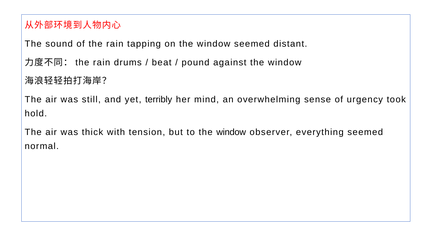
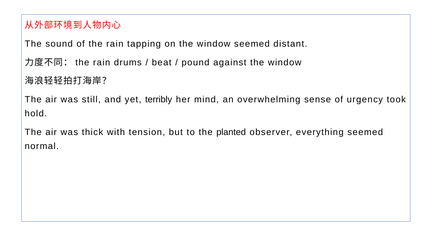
to the window: window -> planted (231, 132)
